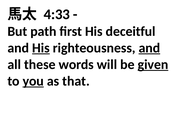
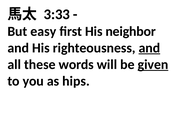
4:33: 4:33 -> 3:33 (57, 14)
path: path -> easy (43, 31)
deceitful: deceitful -> neighbor (131, 31)
His underline: present -> none (41, 48)
you underline: present -> none (33, 81)
that: that -> hips (76, 81)
